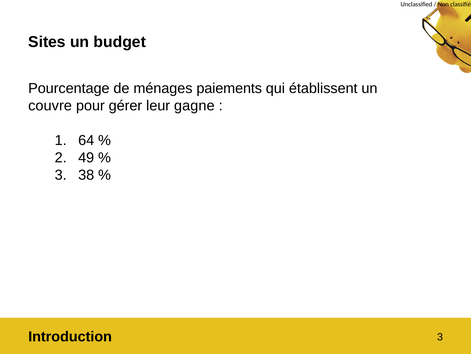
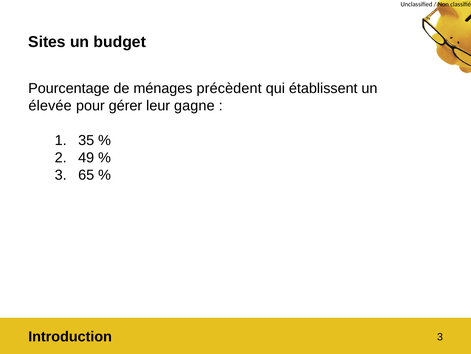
paiements: paiements -> précèdent (229, 88)
couvre: couvre -> élevée (50, 106)
64: 64 -> 35 (86, 140)
38: 38 -> 65 (86, 175)
